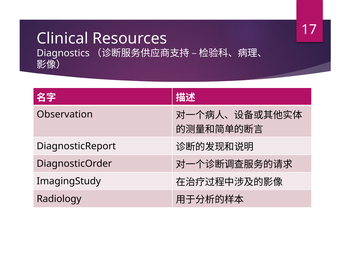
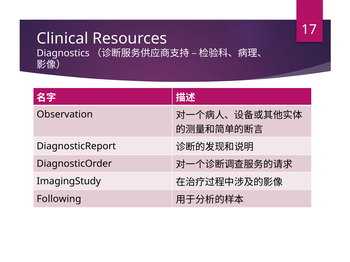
Radiology: Radiology -> Following (59, 199)
